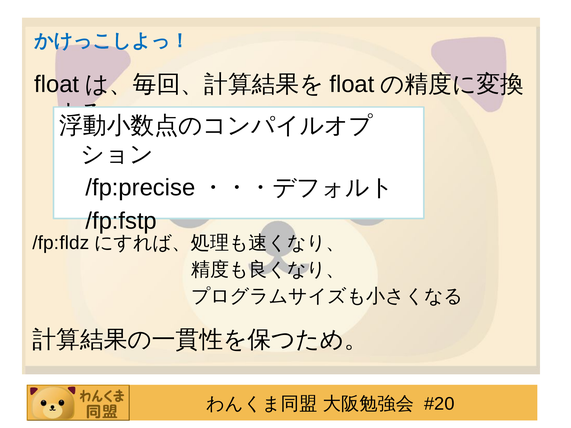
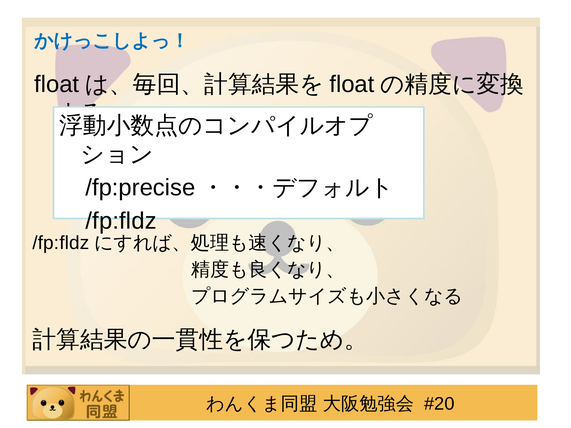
/fp:fstp: /fp:fstp -> /fp:fldz (121, 221)
